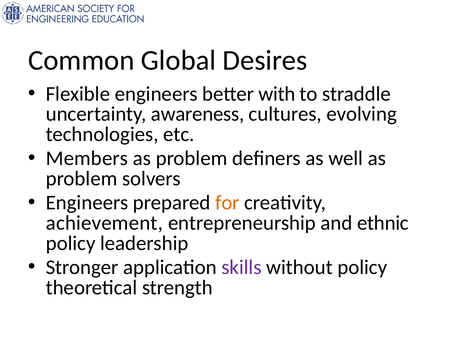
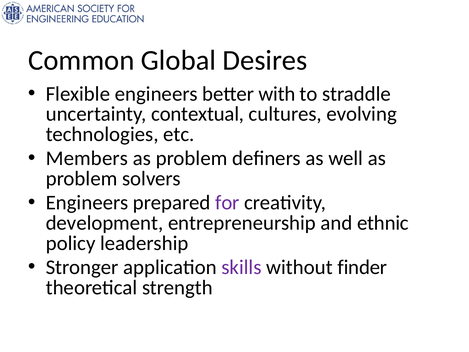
awareness: awareness -> contextual (198, 114)
for colour: orange -> purple (227, 203)
achievement: achievement -> development (105, 223)
without policy: policy -> finder (362, 267)
